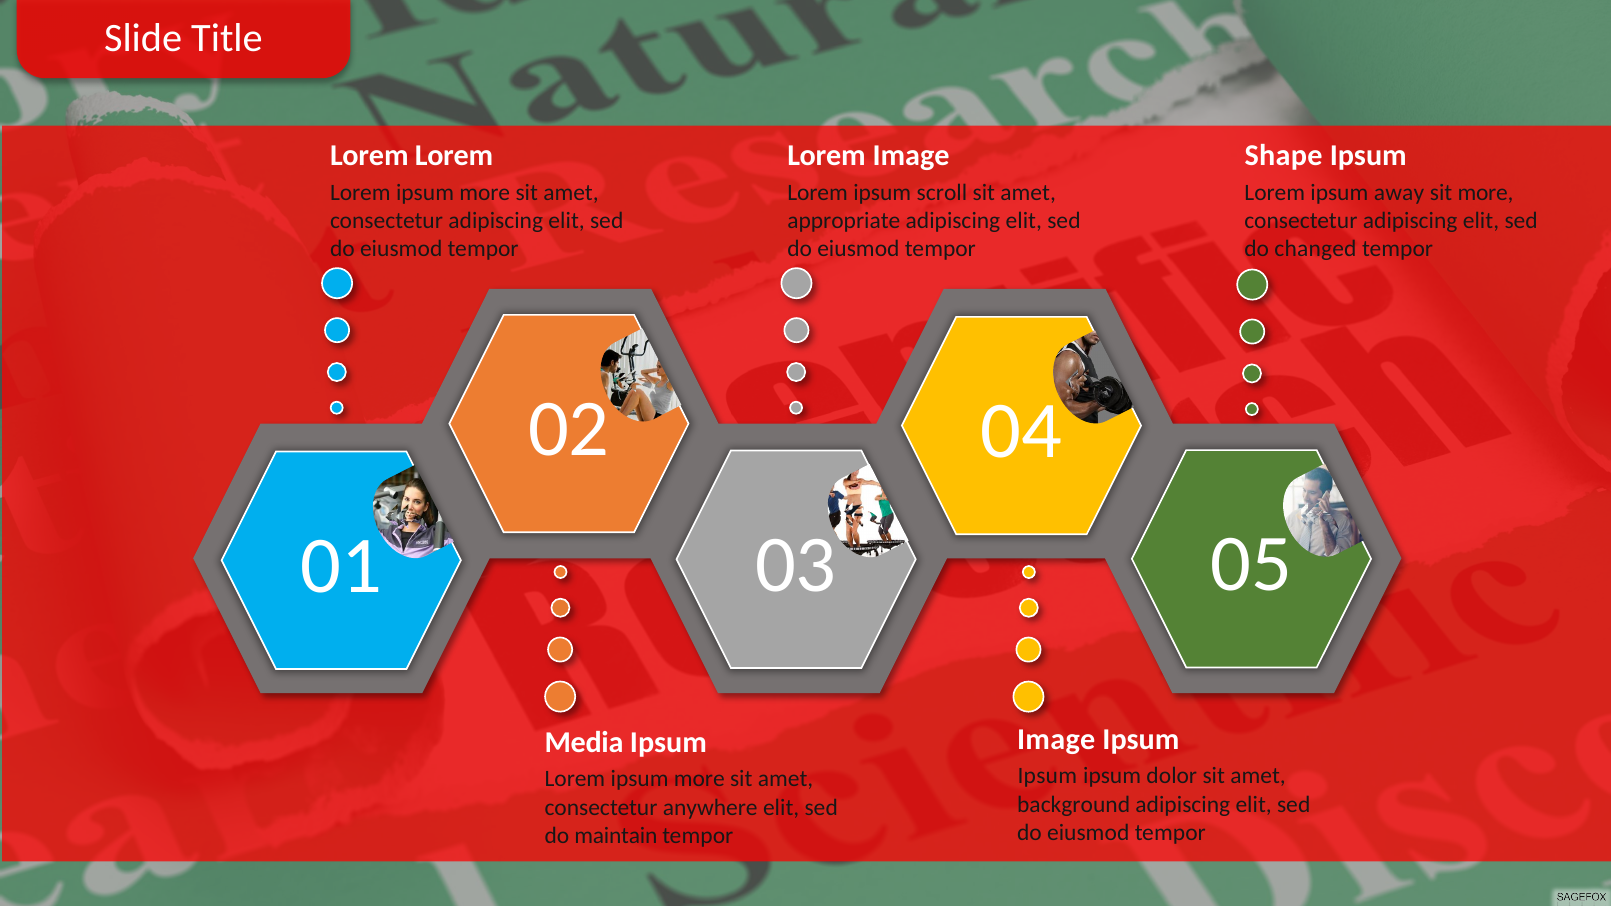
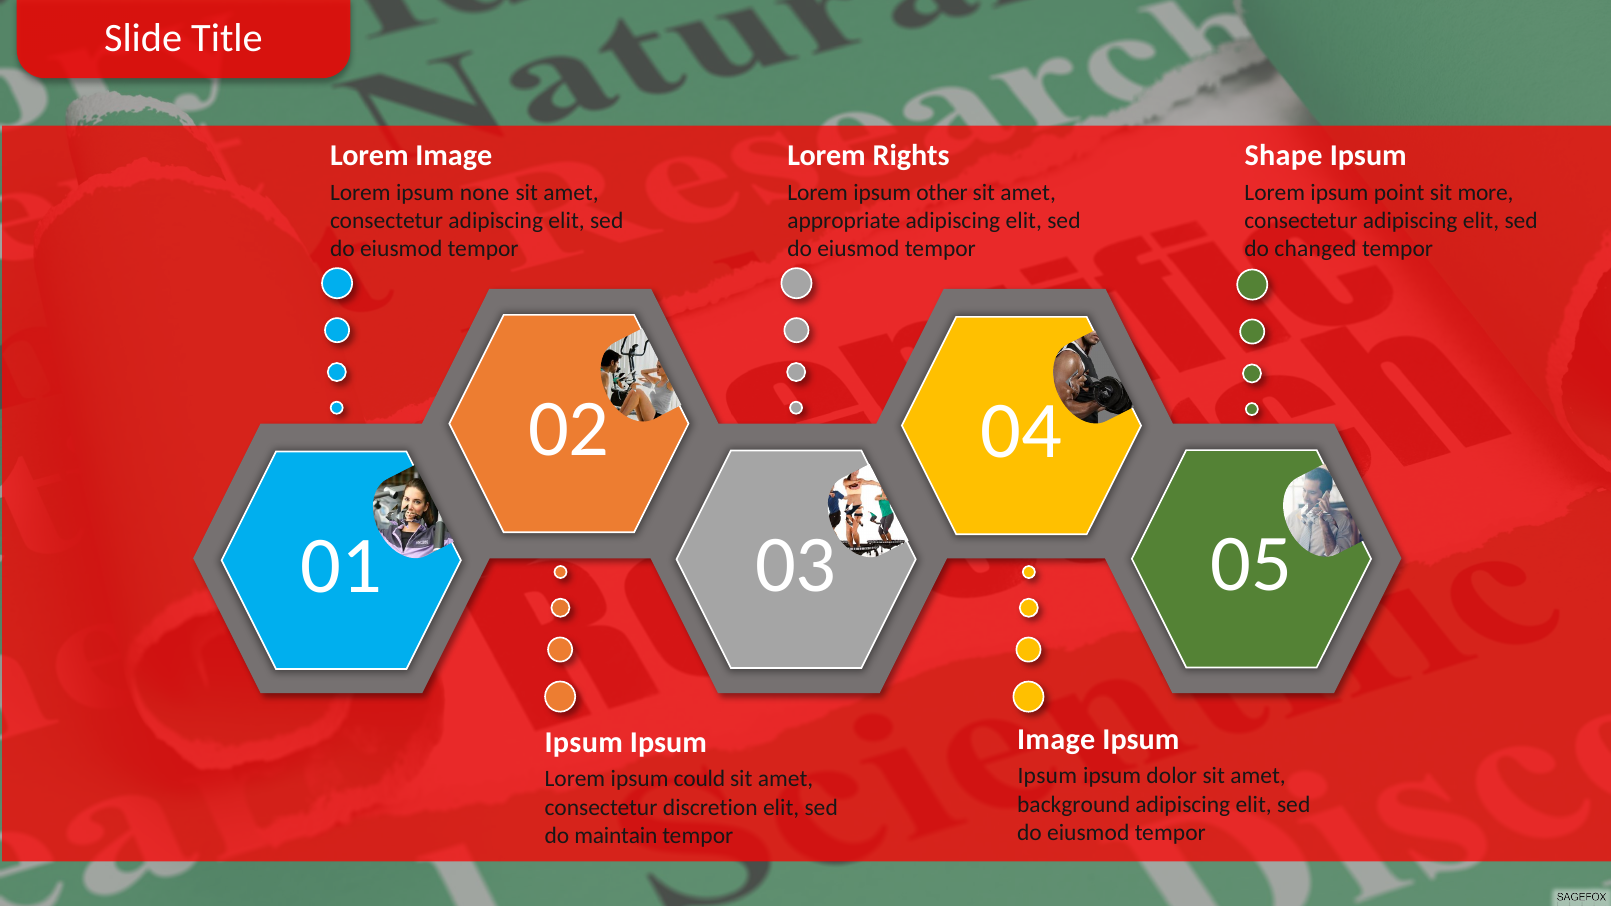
Lorem: Lorem -> Image (454, 156)
Lorem Image: Image -> Rights (911, 156)
more: more -> none (485, 192)
scroll: scroll -> other (942, 192)
away: away -> point (1399, 192)
Media: Media -> Ipsum (584, 743)
more: more -> could (699, 779)
anywhere: anywhere -> discretion (710, 808)
